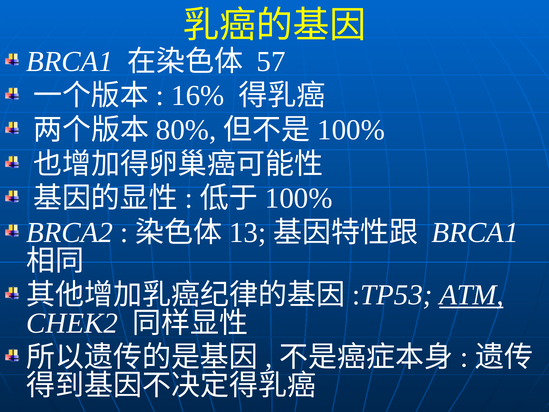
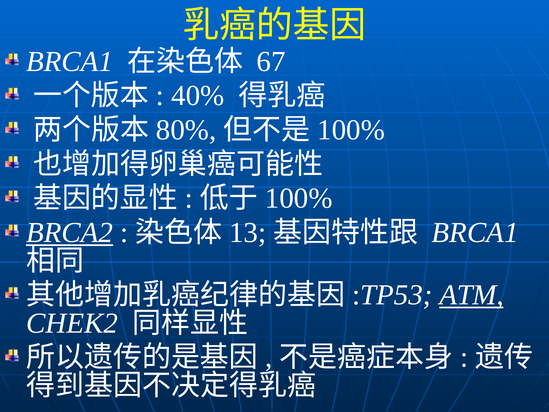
57: 57 -> 67 (271, 61)
16%: 16% -> 40% (198, 96)
BRCA2 underline: none -> present (70, 232)
